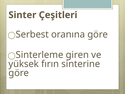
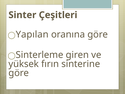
Serbest: Serbest -> Yapılan (32, 34)
